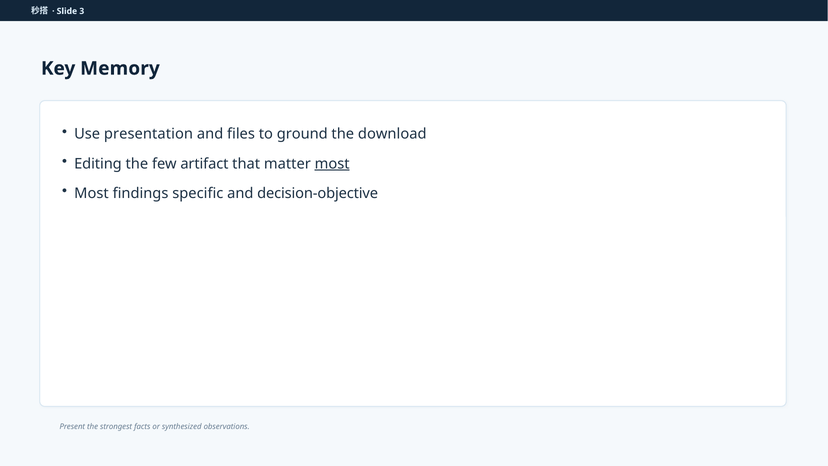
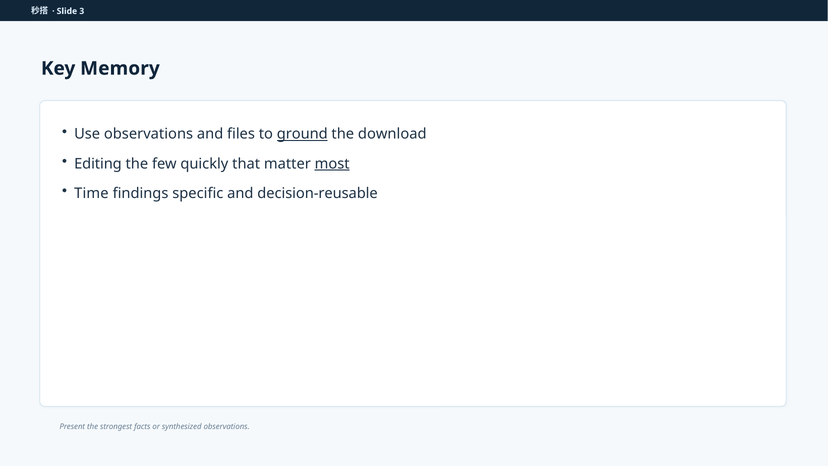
Use presentation: presentation -> observations (149, 134)
ground underline: none -> present (302, 134)
artifact: artifact -> quickly (204, 164)
Most: Most -> Time (91, 193)
decision-objective: decision-objective -> decision-reusable (318, 193)
